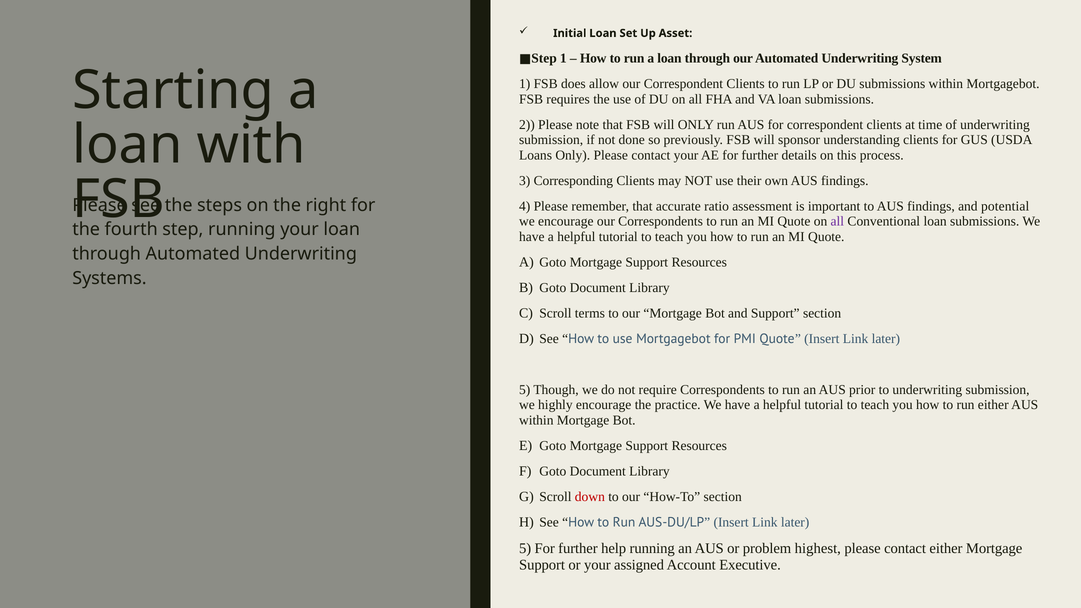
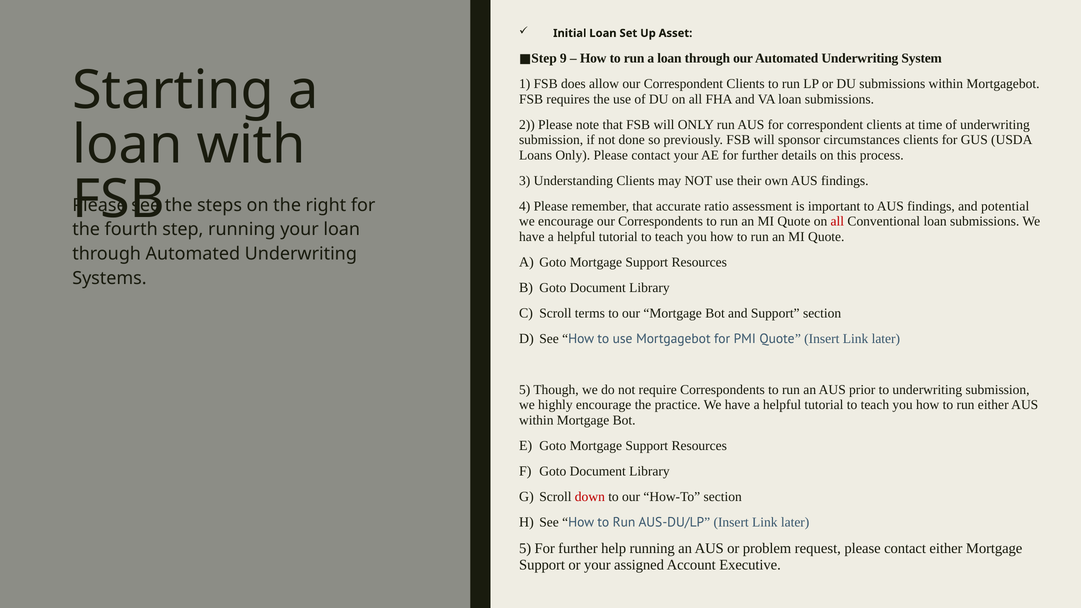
1: 1 -> 9 (563, 58)
understanding: understanding -> circumstances (862, 140)
Corresponding: Corresponding -> Understanding (573, 181)
all colour: purple -> red (837, 221)
highest: highest -> request (818, 548)
